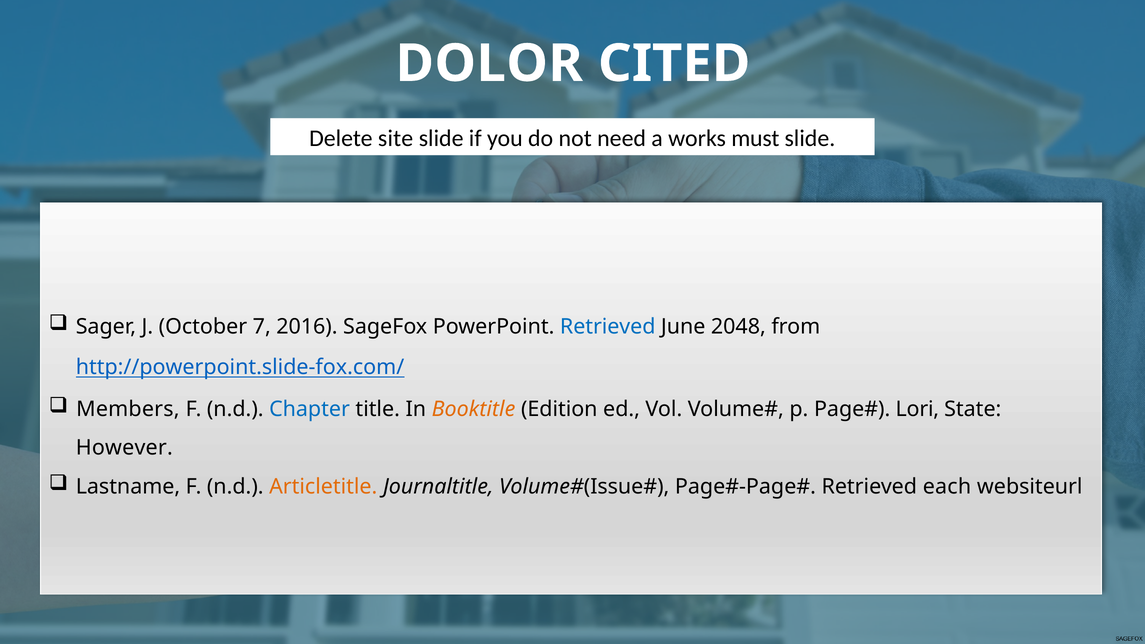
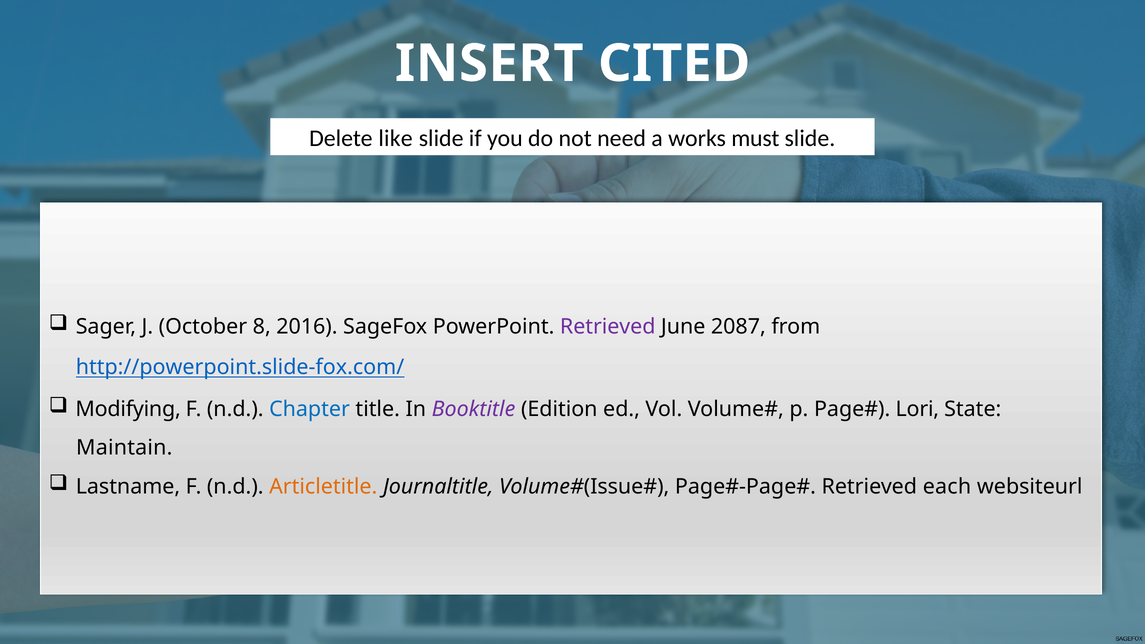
DOLOR: DOLOR -> INSERT (489, 64)
site: site -> like (396, 138)
7: 7 -> 8 (262, 327)
Retrieved colour: blue -> purple (608, 327)
2048: 2048 -> 2087 (738, 327)
Members: Members -> Modifying (128, 409)
Booktitle colour: orange -> purple (474, 409)
However: However -> Maintain (124, 448)
